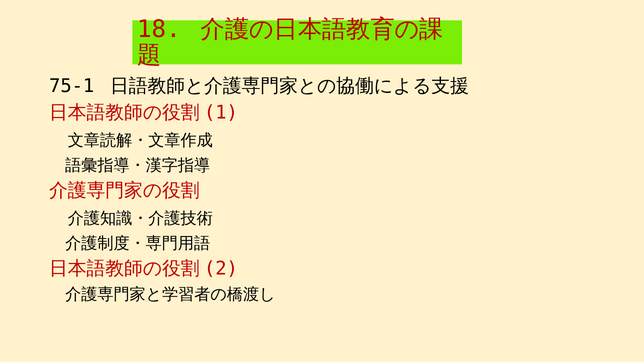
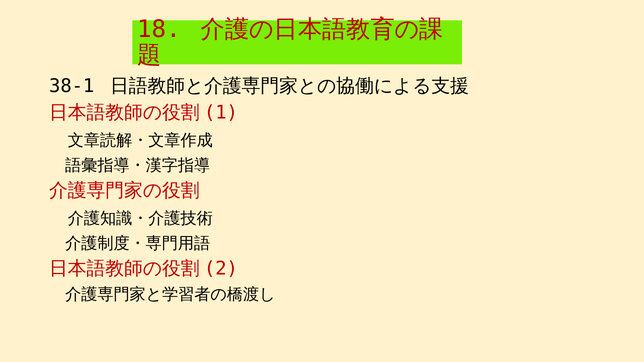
75-1: 75-1 -> 38-1 (72, 86)
